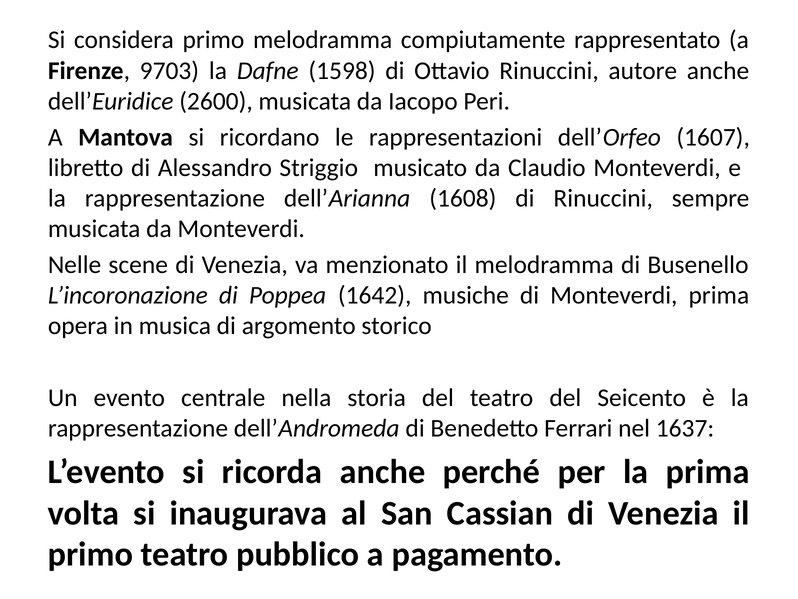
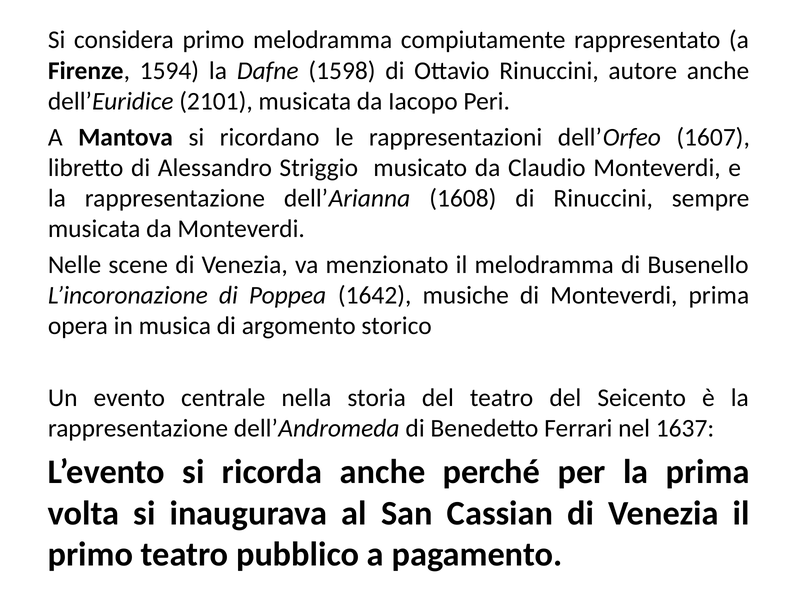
9703: 9703 -> 1594 (169, 71)
2600: 2600 -> 2101 (216, 101)
